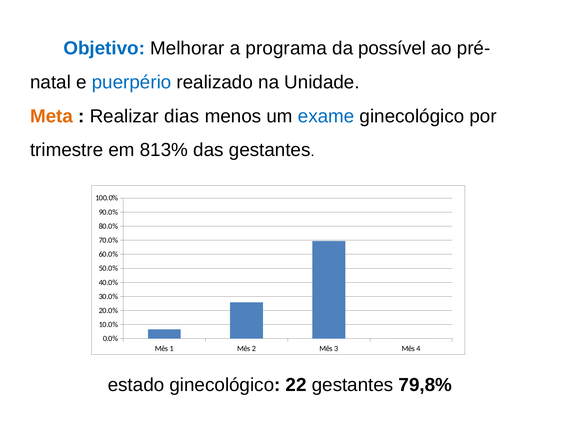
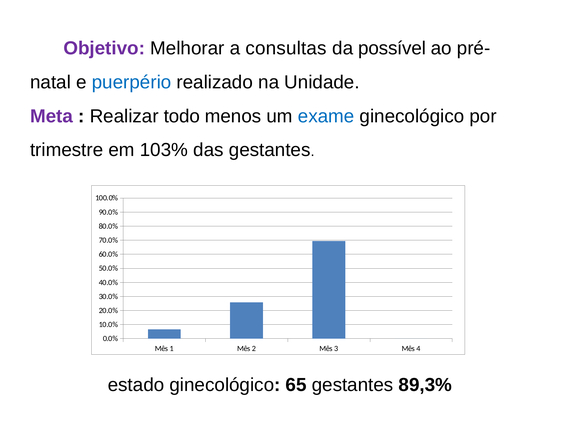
Objetivo colour: blue -> purple (104, 48)
programa: programa -> consultas (286, 48)
Meta colour: orange -> purple (52, 116)
dias: dias -> todo (182, 116)
813%: 813% -> 103% (164, 150)
22: 22 -> 65 (296, 385)
79,8%: 79,8% -> 89,3% (425, 385)
